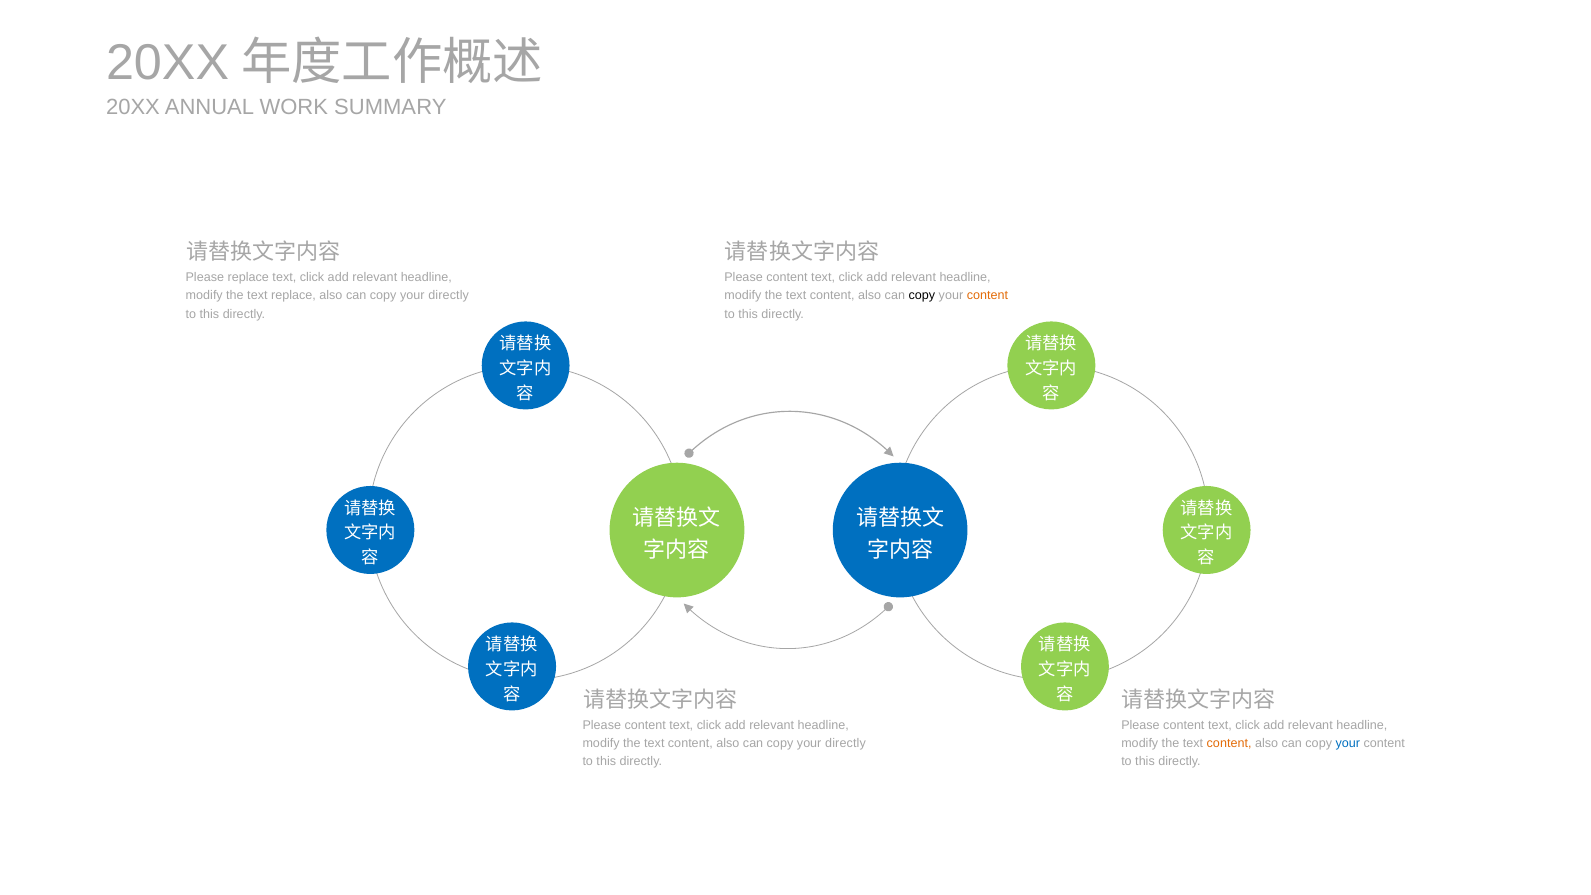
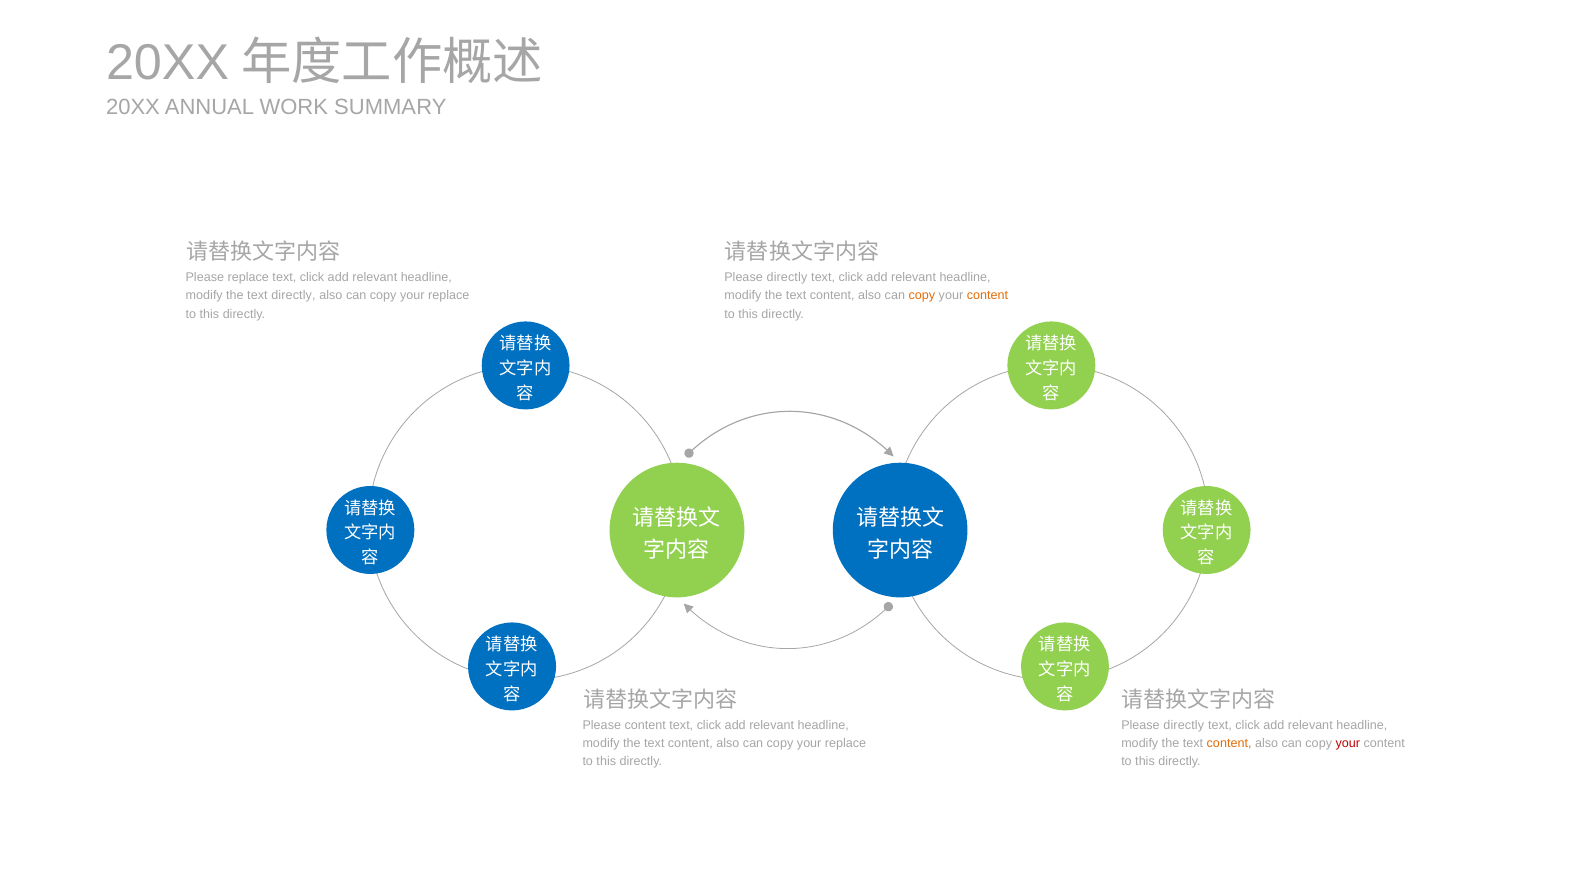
content: content -> directly (787, 278)
text replace: replace -> directly (293, 296)
directly: directly -> replace (449, 296)
copy colour: black -> orange (922, 296)
content: content -> directly (1184, 725)
directly: directly -> replace (846, 743)
your colour: blue -> red (1348, 743)
